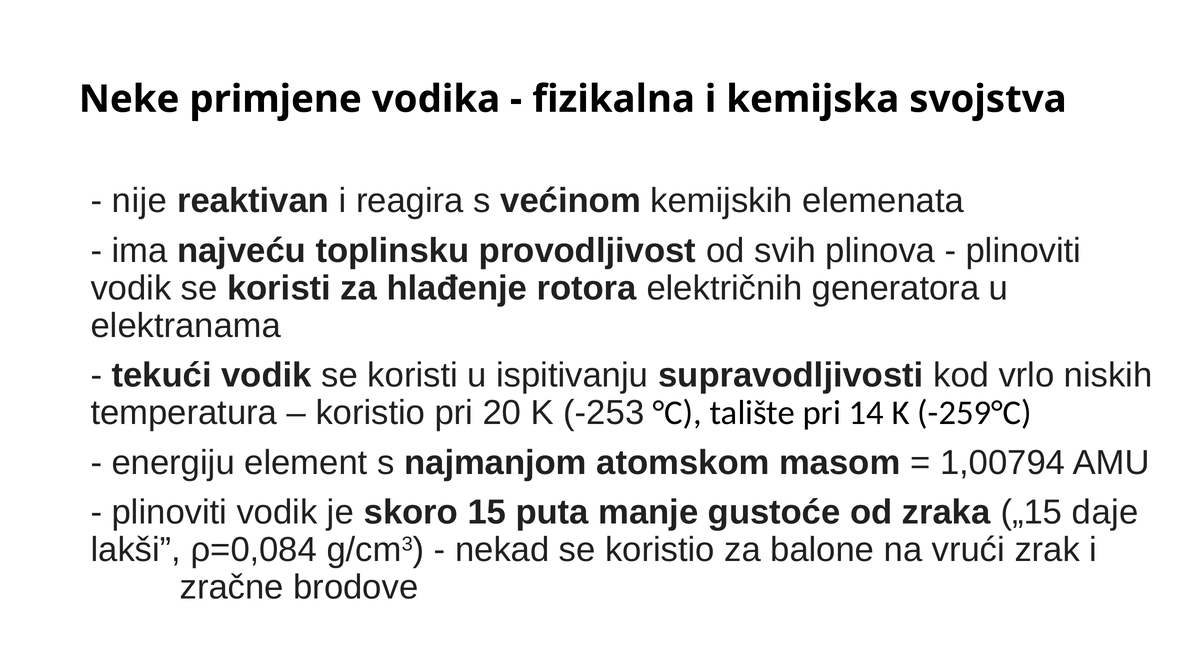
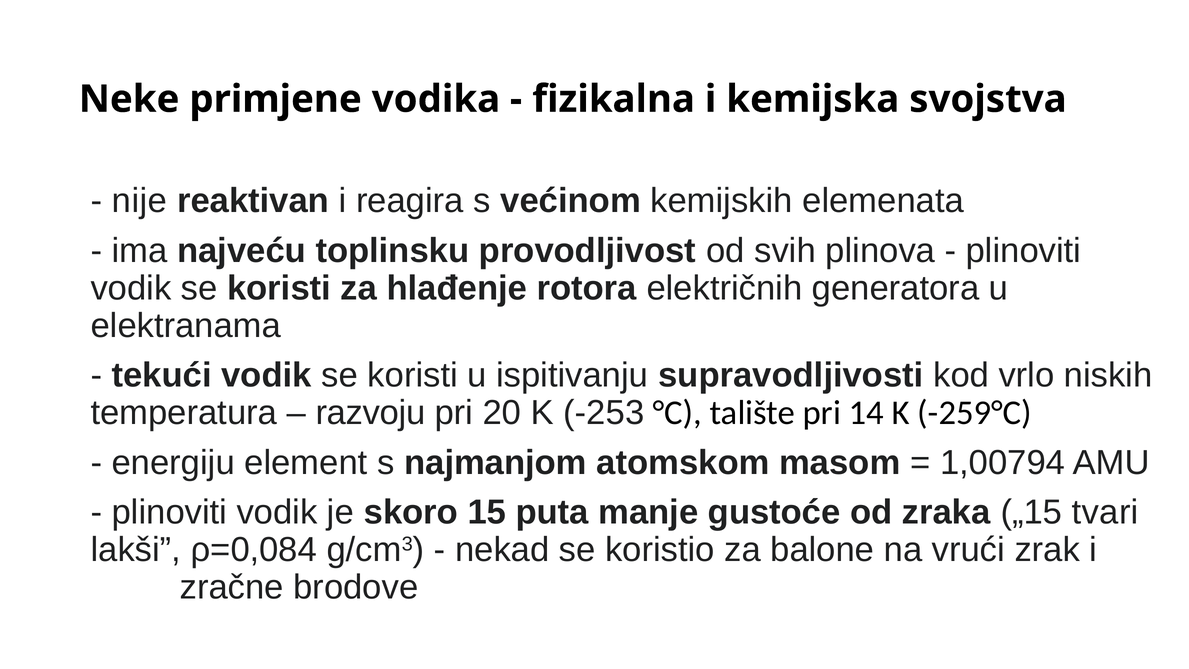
koristio: koristio -> razvoju (371, 413)
daje: daje -> tvari (1105, 512)
